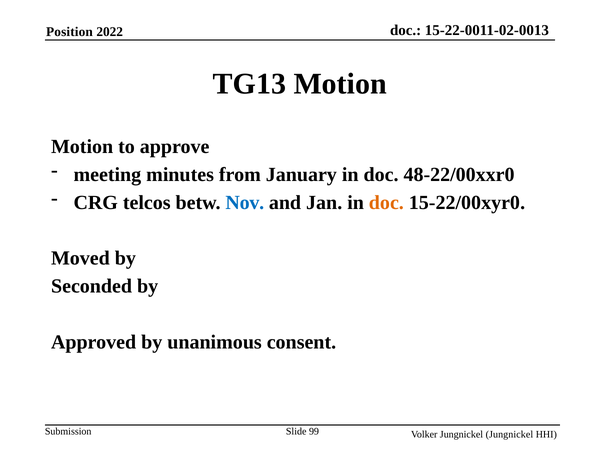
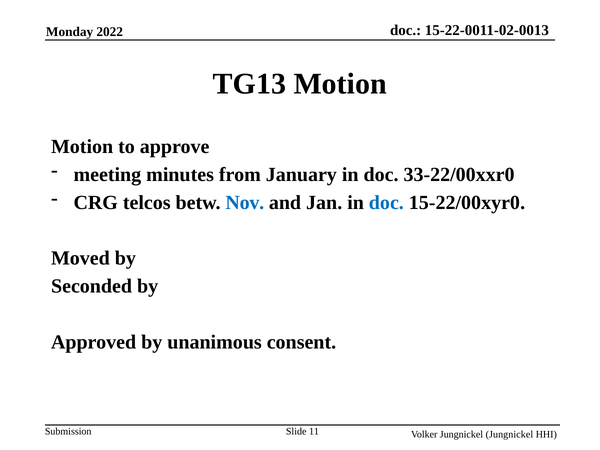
Position: Position -> Monday (70, 32)
48-22/00xxr0: 48-22/00xxr0 -> 33-22/00xxr0 (459, 174)
doc colour: orange -> blue (386, 202)
99: 99 -> 11 (314, 432)
